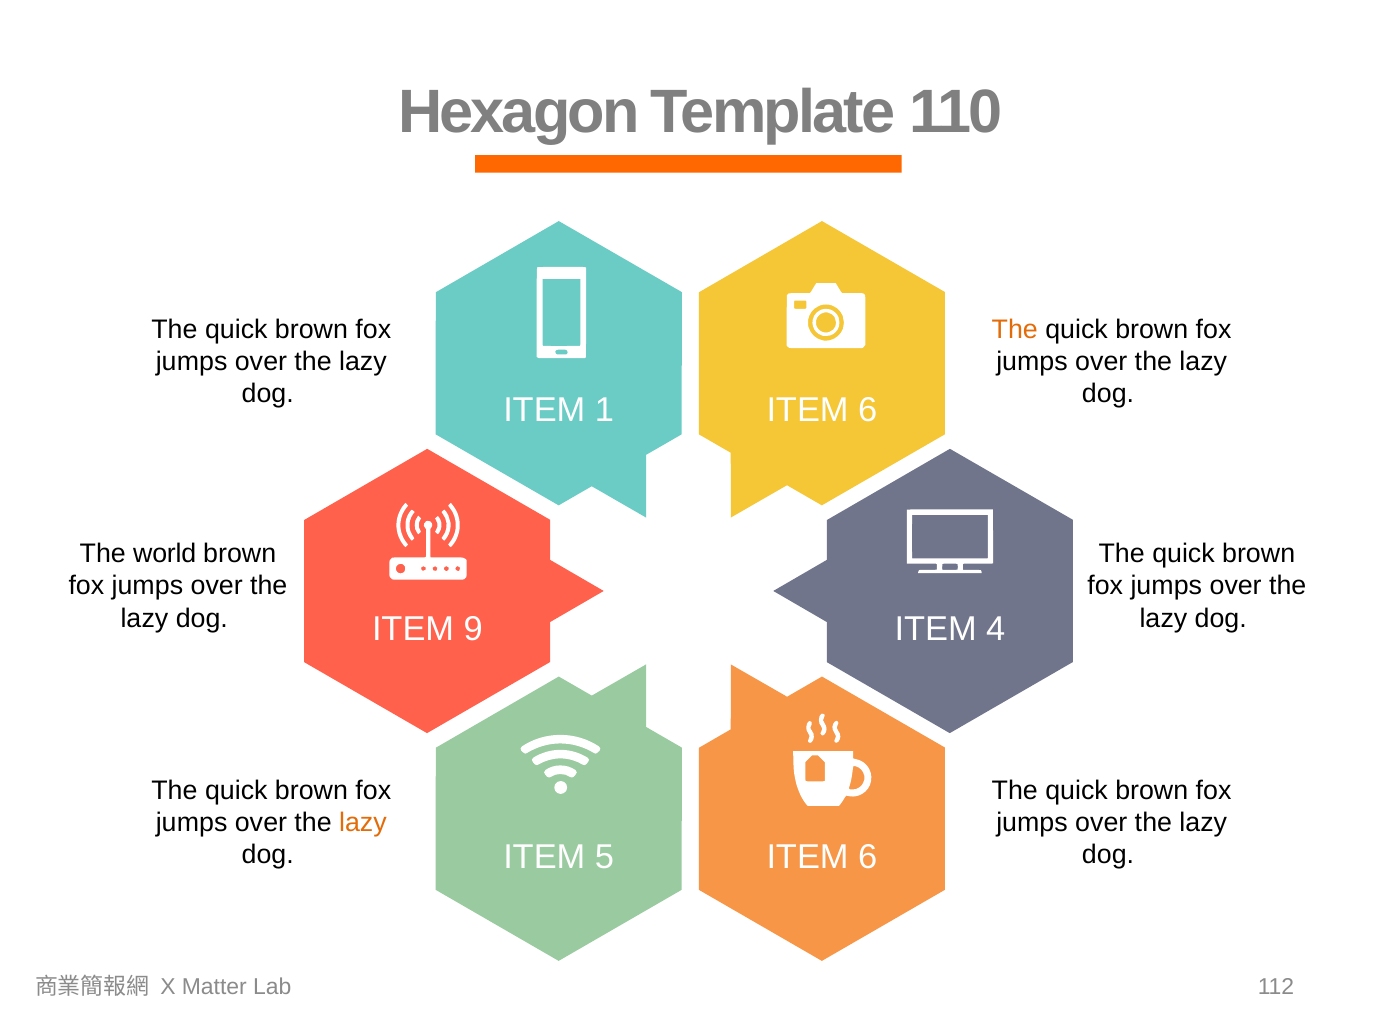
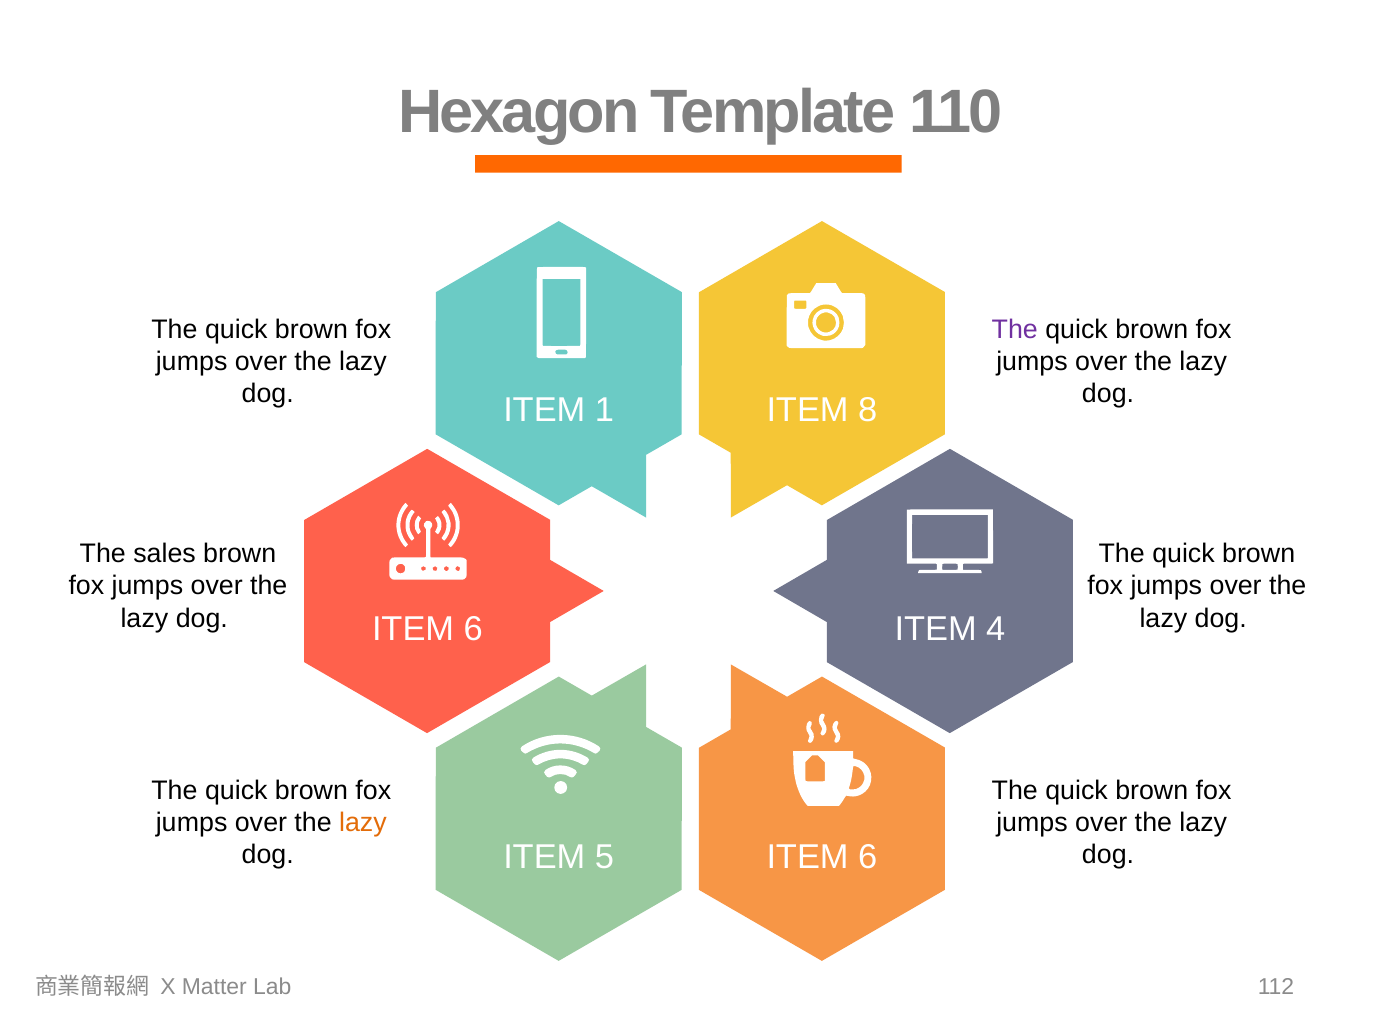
The colour: orange -> purple (1015, 330)
1 ITEM 6: 6 -> 8 (868, 410)
world: world -> sales (165, 554)
9: 9 -> 6 (473, 629)
